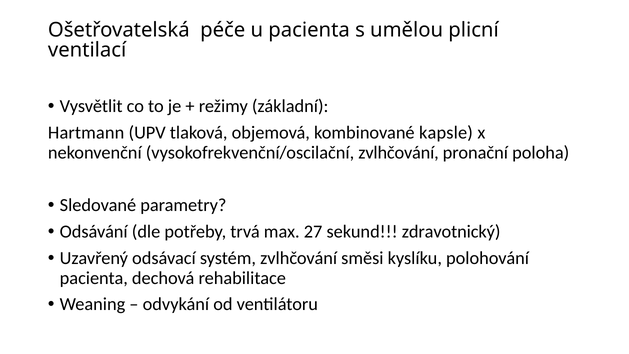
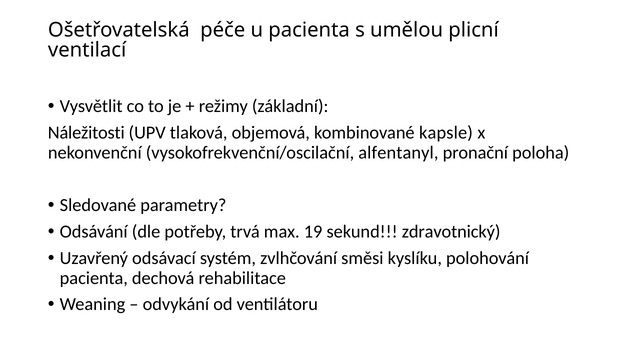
Hartmann: Hartmann -> Náležitosti (86, 133)
vysokofrekvenční/oscilační zvlhčování: zvlhčování -> alfentanyl (398, 153)
27: 27 -> 19 (313, 232)
